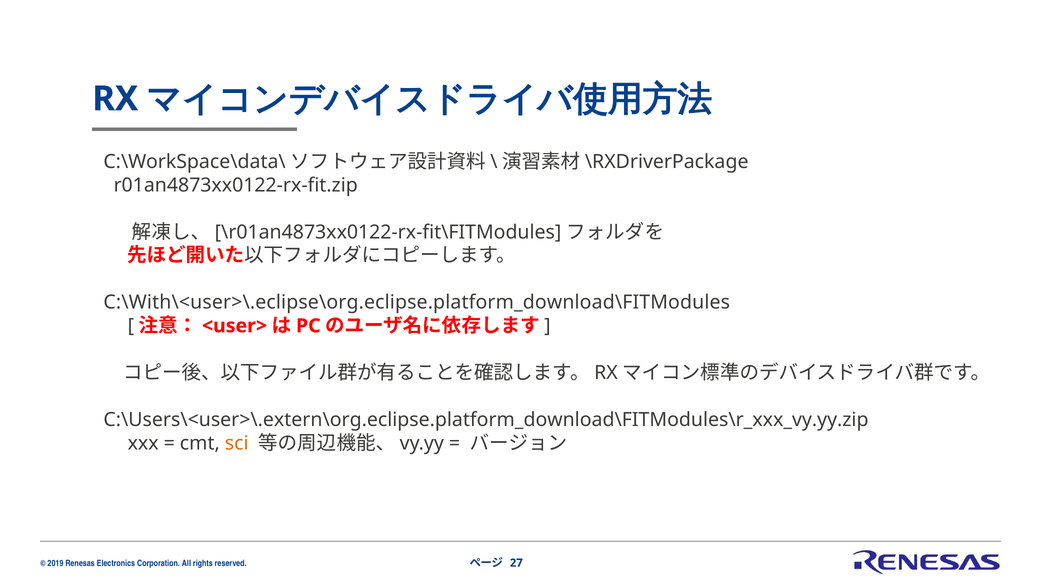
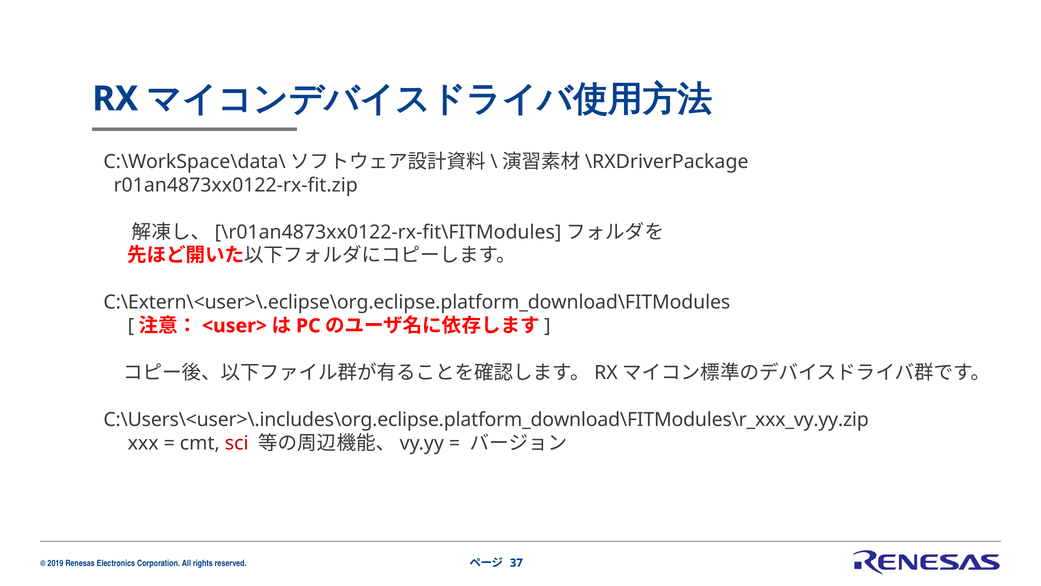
C:\With\<user>\.eclipse\org.eclipse.platform_download\FITModules: C:\With\<user>\.eclipse\org.eclipse.platform_download\FITModules -> C:\Extern\<user>\.eclipse\org.eclipse.platform_download\FITModules (417, 302)
C:\Users\<user>\.extern\org.eclipse.platform_download\FITModules\r_xxx_vy.yy.zip: C:\Users\<user>\.extern\org.eclipse.platform_download\FITModules\r_xxx_vy.yy.zip -> C:\Users\<user>\.includes\org.eclipse.platform_download\FITModules\r_xxx_vy.yy.zip (486, 419)
sci colour: orange -> red (237, 443)
27: 27 -> 37 (516, 563)
